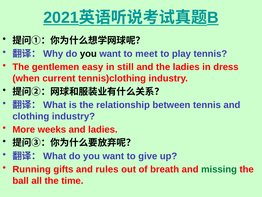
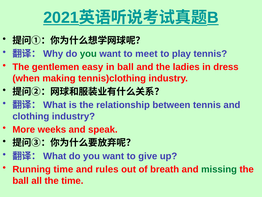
you colour: black -> green (88, 54)
in still: still -> ball (125, 67)
current: current -> making (59, 78)
and ladies: ladies -> speak (103, 129)
Running gifts: gifts -> time (63, 169)
